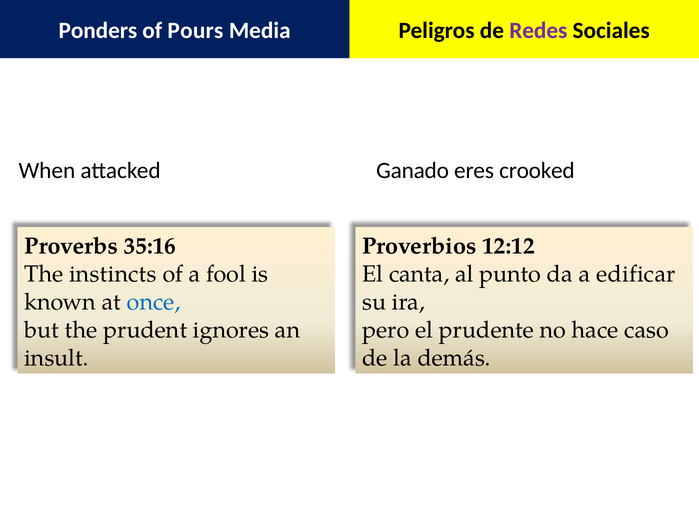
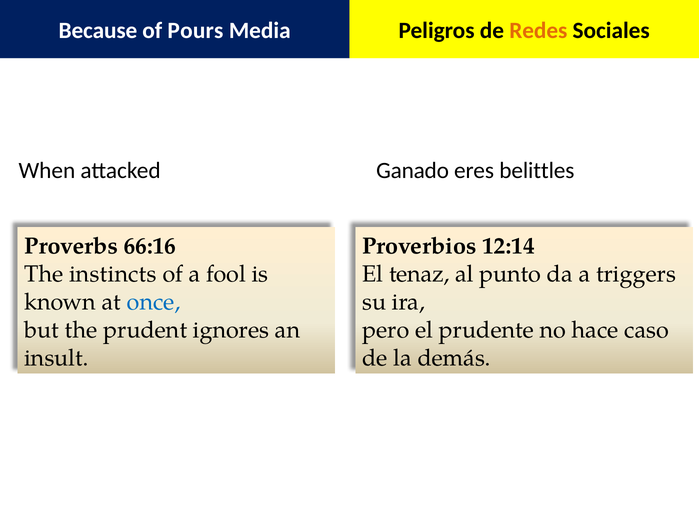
Ponders: Ponders -> Because (98, 31)
Redes colour: purple -> orange (538, 31)
crooked: crooked -> belittles (537, 170)
35:16: 35:16 -> 66:16 (150, 246)
12:12: 12:12 -> 12:14 (508, 246)
canta: canta -> tenaz (419, 274)
edificar: edificar -> triggers (636, 274)
